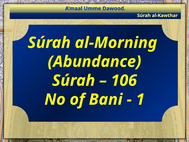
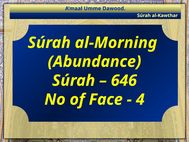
106: 106 -> 646 (124, 80)
Bani: Bani -> Face (106, 99)
1: 1 -> 4 (140, 99)
